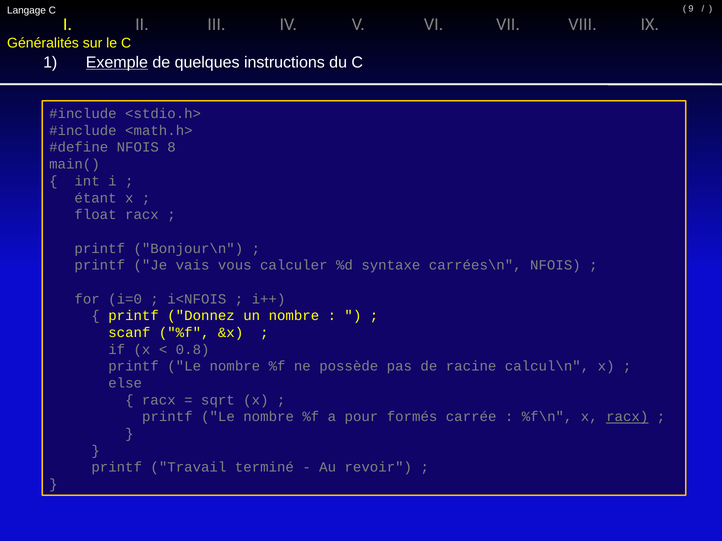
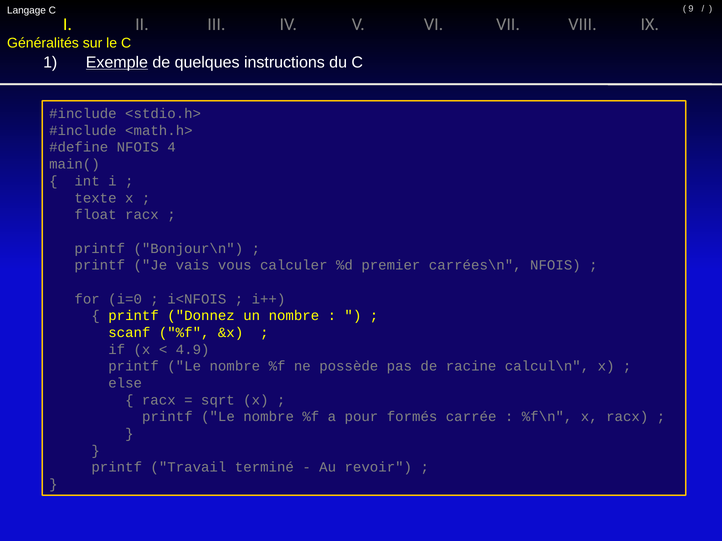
8: 8 -> 4 (171, 147)
étant: étant -> texte (96, 198)
syntaxe: syntaxe -> premier (391, 265)
0.8: 0.8 -> 4.9 (193, 350)
racx underline: present -> none (627, 417)
